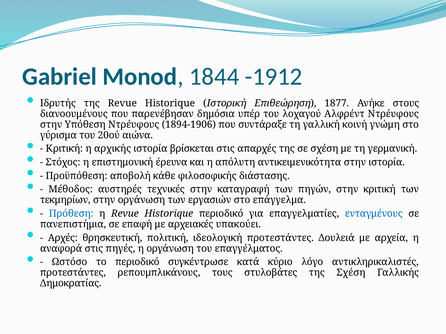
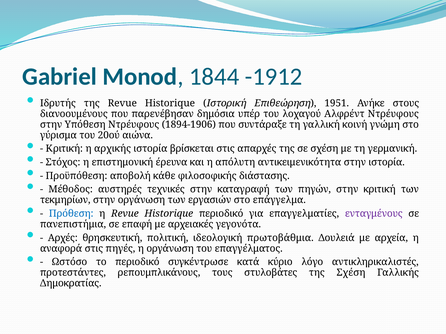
1877: 1877 -> 1951 (337, 103)
ενταγμένους colour: blue -> purple (374, 214)
υπακούει: υπακούει -> γεγονότα (238, 225)
ιδεολογική προτεστάντες: προτεστάντες -> πρωτοβάθμια (280, 238)
